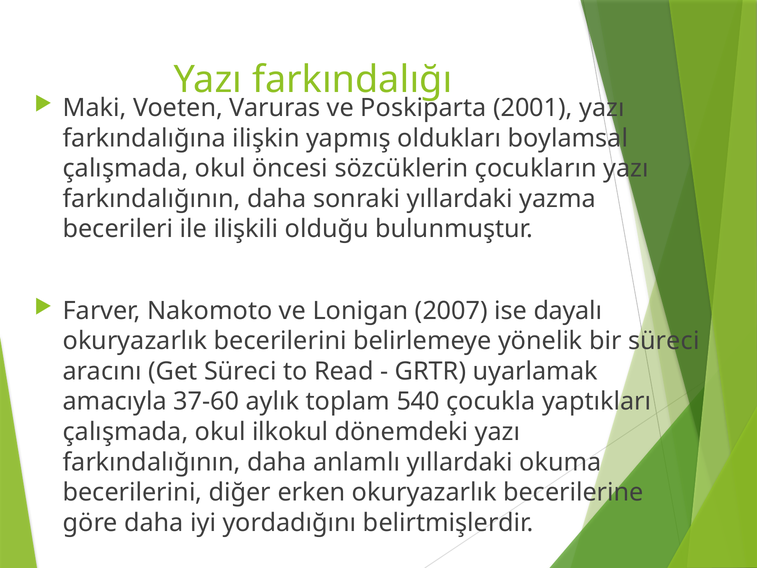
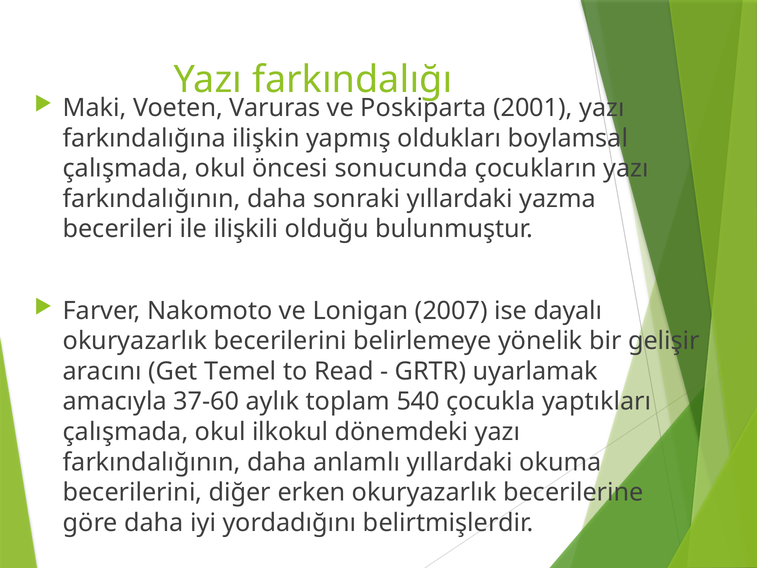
sözcüklerin: sözcüklerin -> sonucunda (401, 168)
bir süreci: süreci -> gelişir (664, 341)
Get Süreci: Süreci -> Temel (240, 371)
